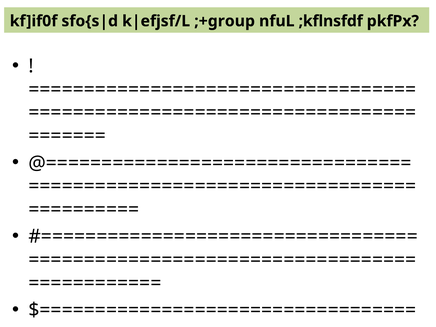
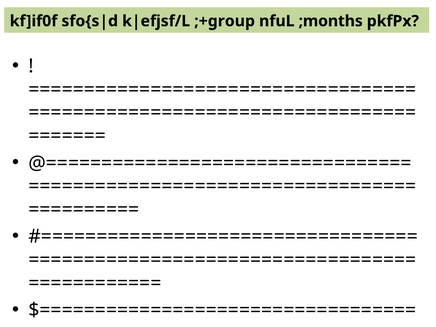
;kflnsfdf: ;kflnsfdf -> ;months (331, 21)
